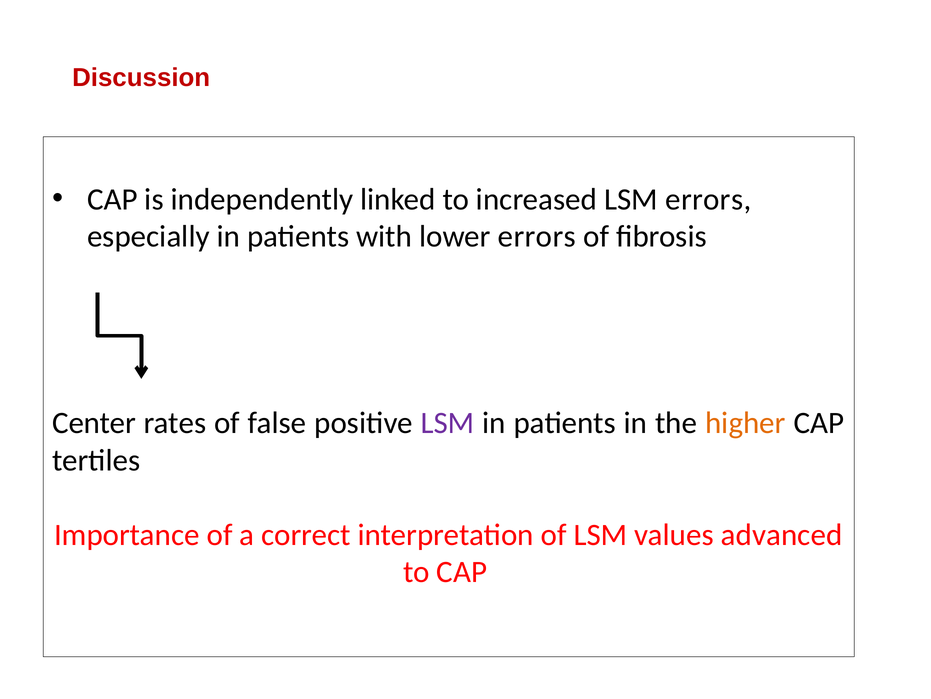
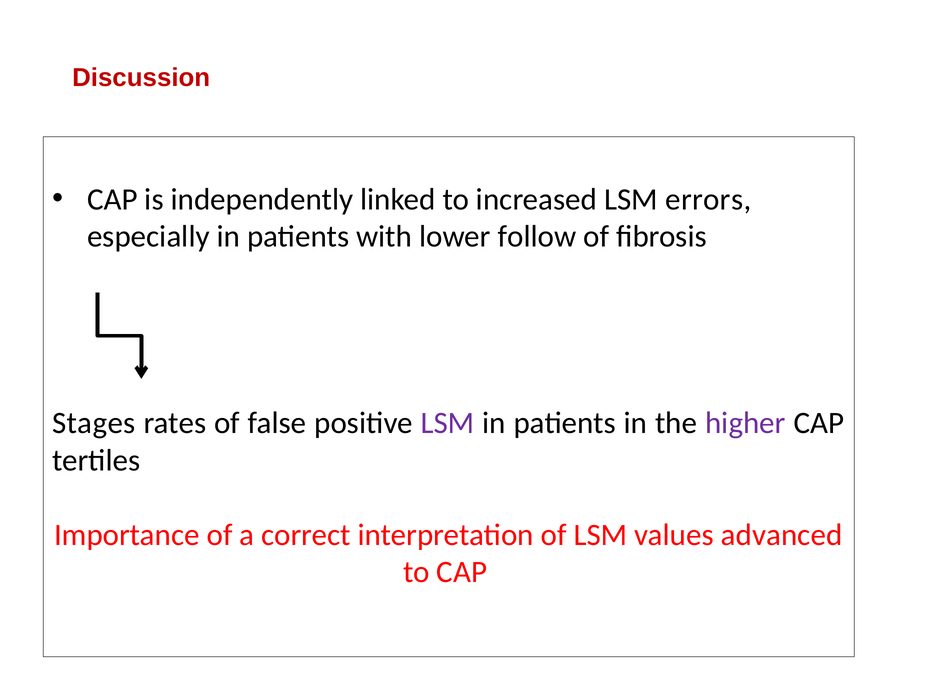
lower errors: errors -> follow (537, 236)
Center: Center -> Stages (94, 423)
higher colour: orange -> purple (745, 423)
